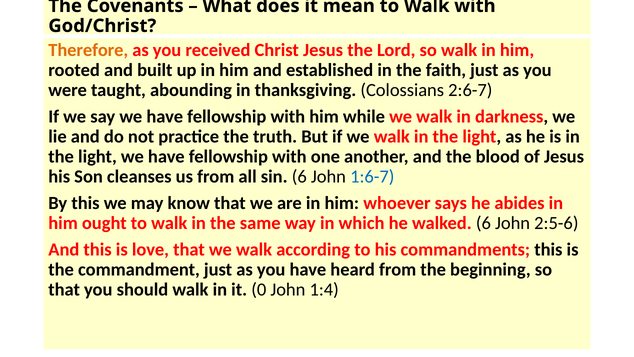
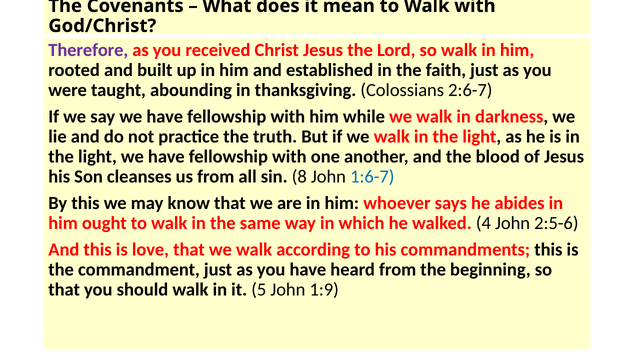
Therefore colour: orange -> purple (88, 50)
sin 6: 6 -> 8 (299, 177)
walked 6: 6 -> 4 (483, 223)
0: 0 -> 5 (259, 289)
1:4: 1:4 -> 1:9 (324, 289)
